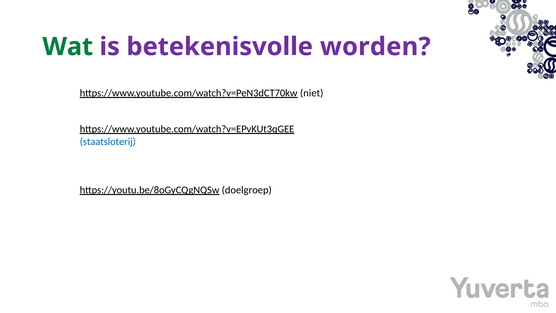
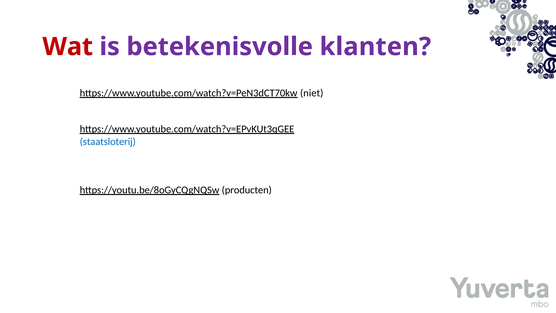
Wat colour: green -> red (68, 47)
worden: worden -> klanten (375, 47)
doelgroep: doelgroep -> producten (247, 190)
